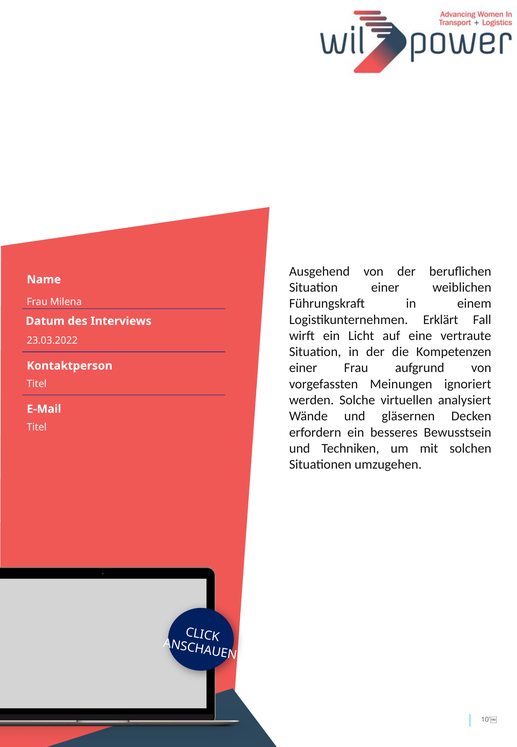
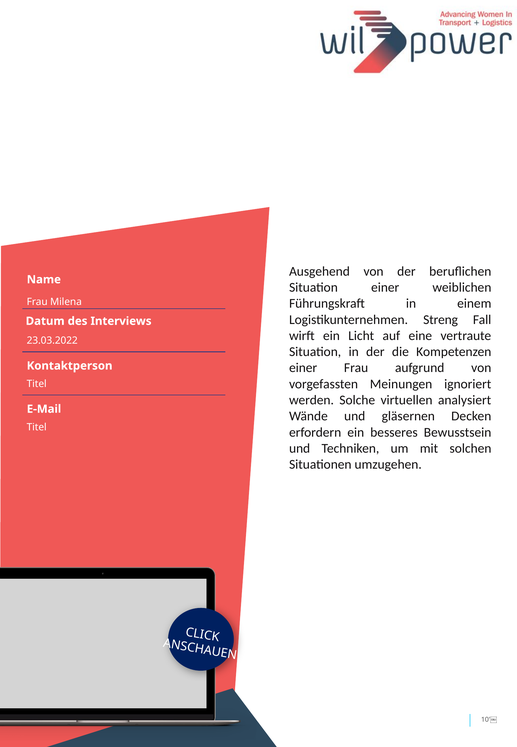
Erklärt: Erklärt -> Streng (441, 320)
